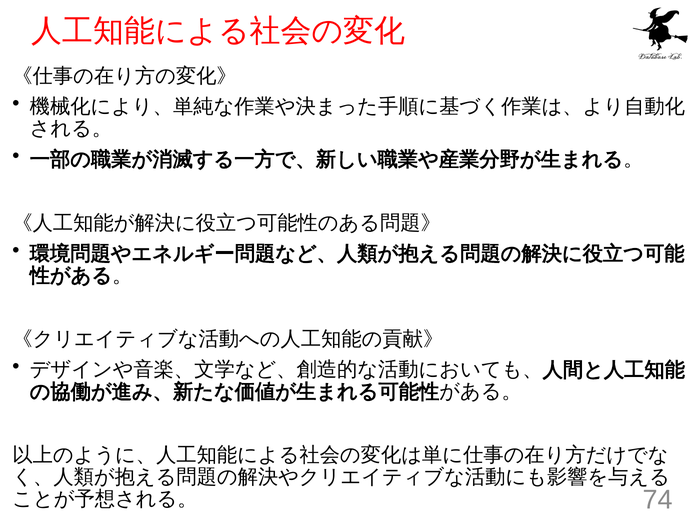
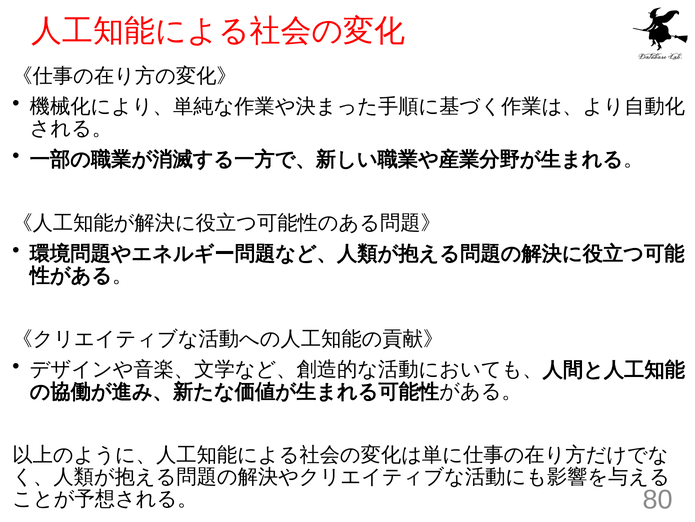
74: 74 -> 80 (658, 499)
